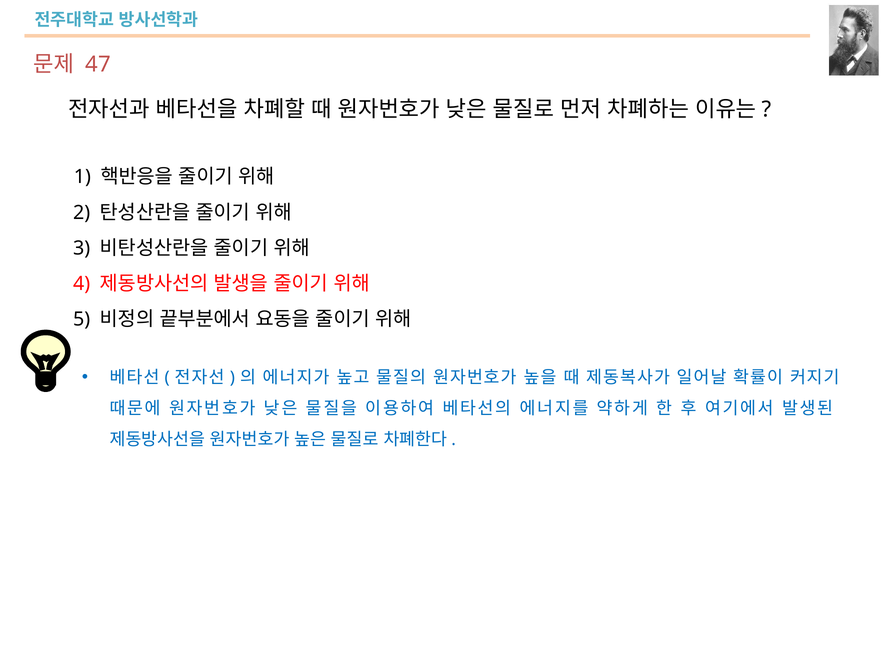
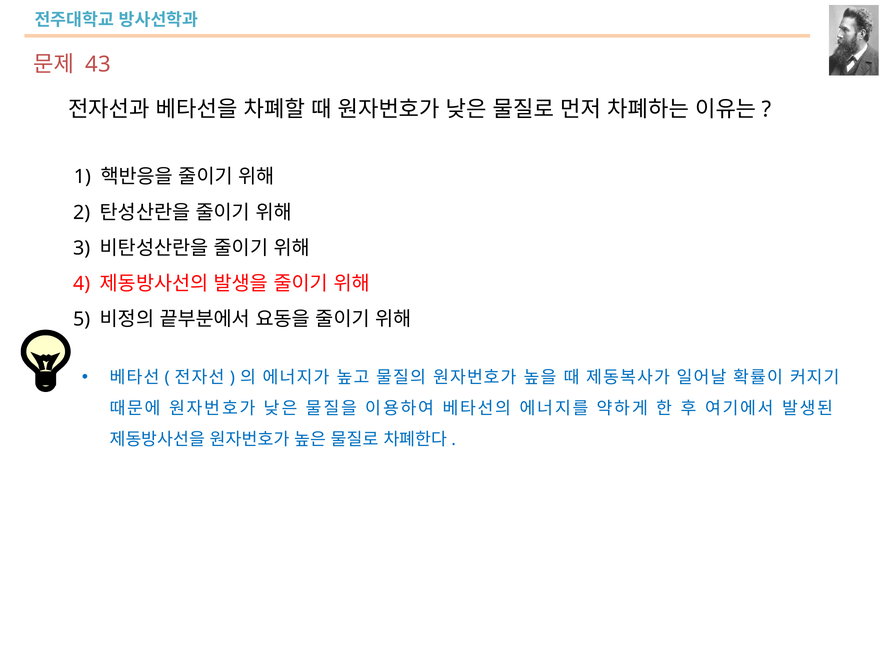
47: 47 -> 43 (98, 65)
